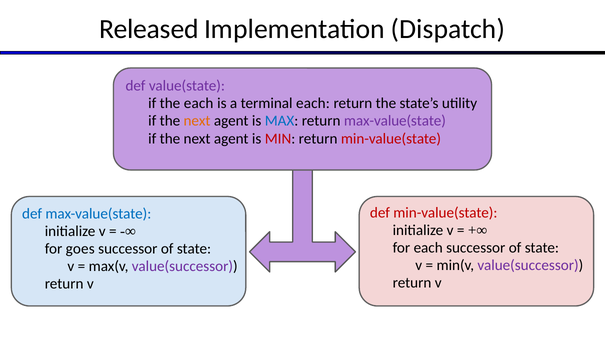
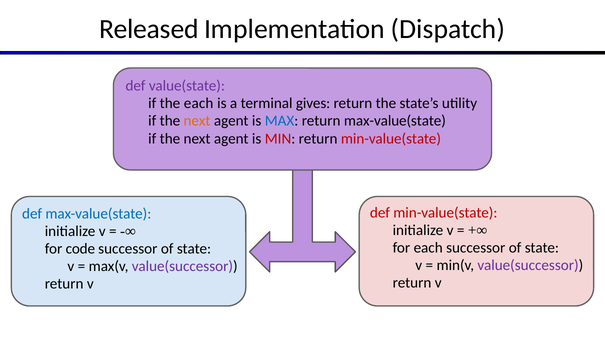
terminal each: each -> gives (313, 104)
max-value(state colour: purple -> black (395, 121)
goes: goes -> code (80, 249)
